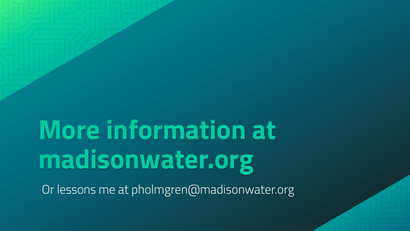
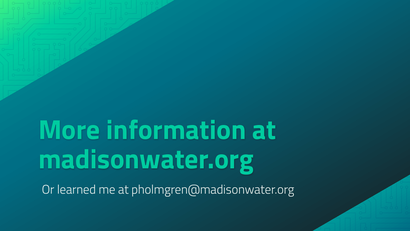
lessons: lessons -> learned (76, 189)
